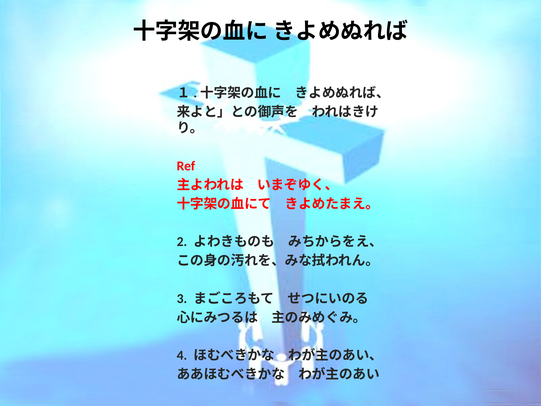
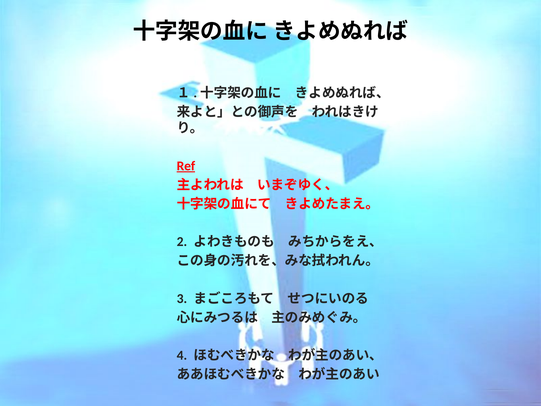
Ref underline: none -> present (186, 166)
